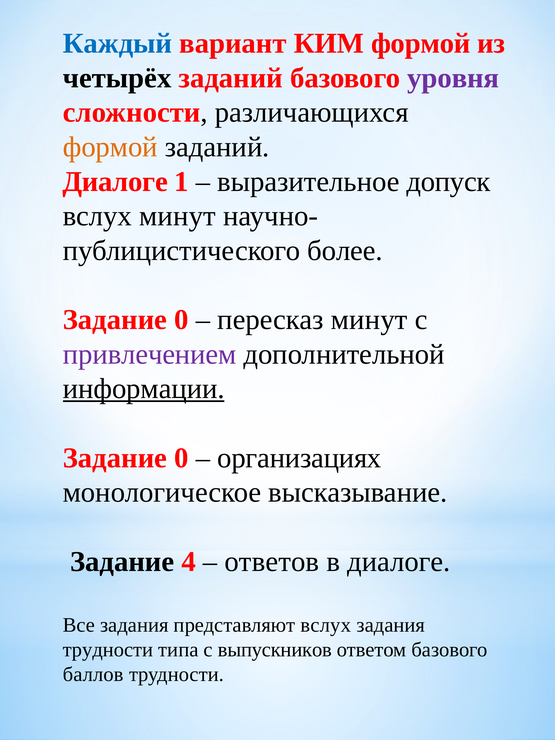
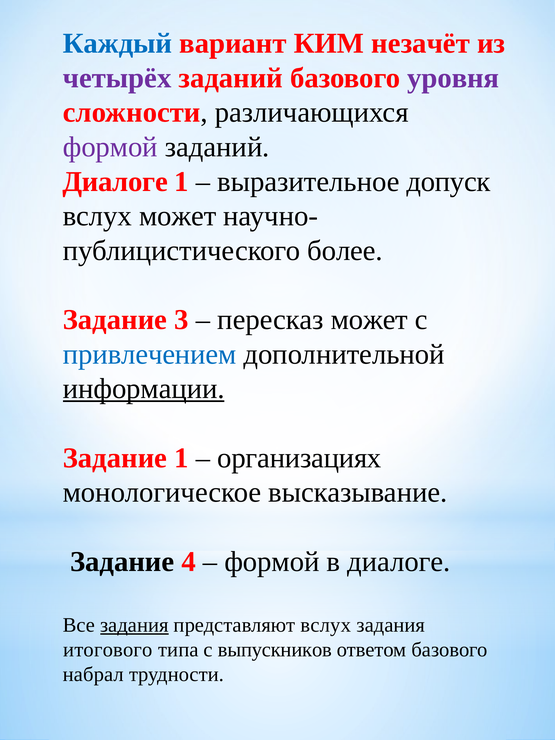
КИМ формой: формой -> незачёт (421, 43)
четырёх colour: black -> purple (117, 78)
формой colour: orange -> purple (110, 147)
вслух минут: минут -> может (178, 216)
0: 0 -> 3 (181, 320)
пересказ минут: минут -> может (369, 320)
привлечением colour: purple -> blue (150, 354)
0: 0 -> 1 (181, 458)
ответов: ответов -> формой (272, 562)
задания underline: none -> present (134, 625)
трудности: трудности -> итогового (108, 650)
баллов: баллов -> набрал (93, 675)
